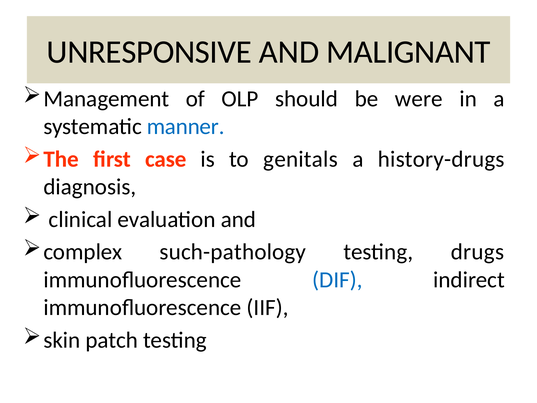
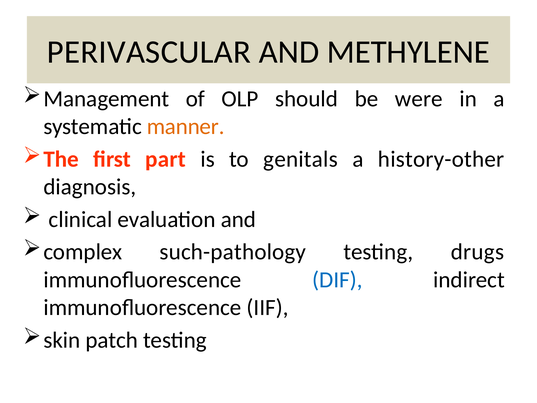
UNRESPONSIVE: UNRESPONSIVE -> PERIVASCULAR (149, 52)
MALIGNANT: MALIGNANT -> METHYLENE (408, 52)
manner colour: blue -> orange (186, 126)
case: case -> part (166, 159)
history-drugs: history-drugs -> history-other (441, 159)
